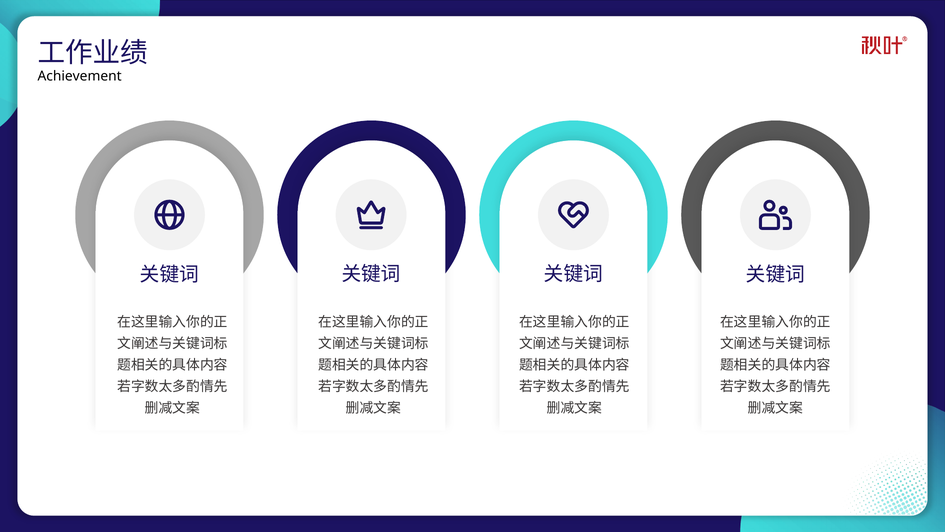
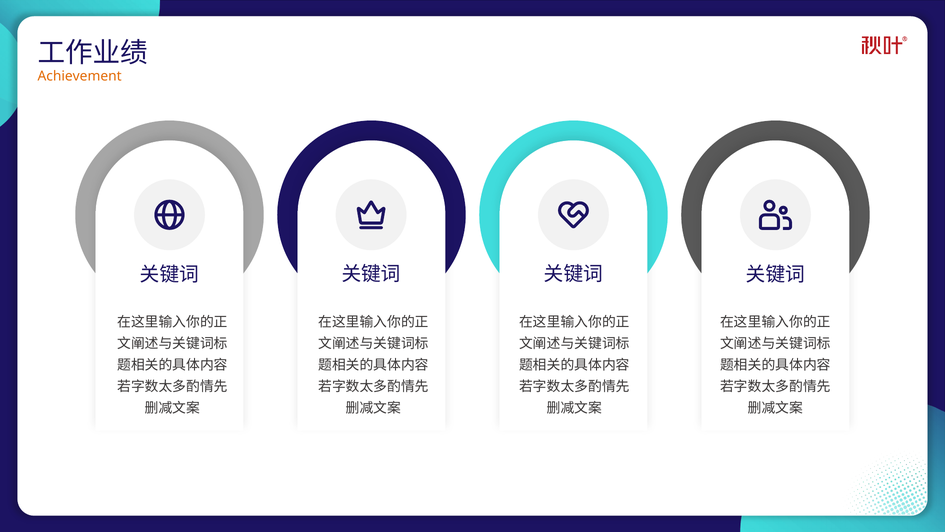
Achievement colour: black -> orange (80, 76)
